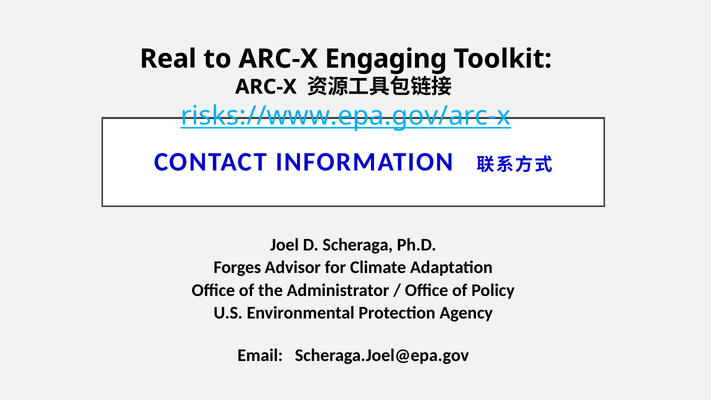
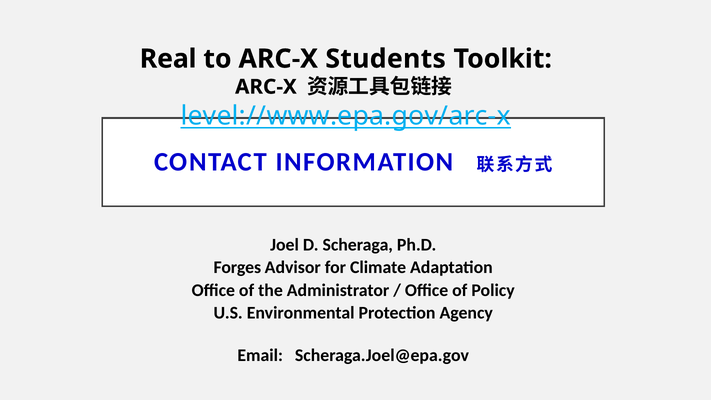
Engaging: Engaging -> Students (386, 59)
risks://www.epa.gov/arc-x: risks://www.epa.gov/arc-x -> level://www.epa.gov/arc-x (346, 116)
